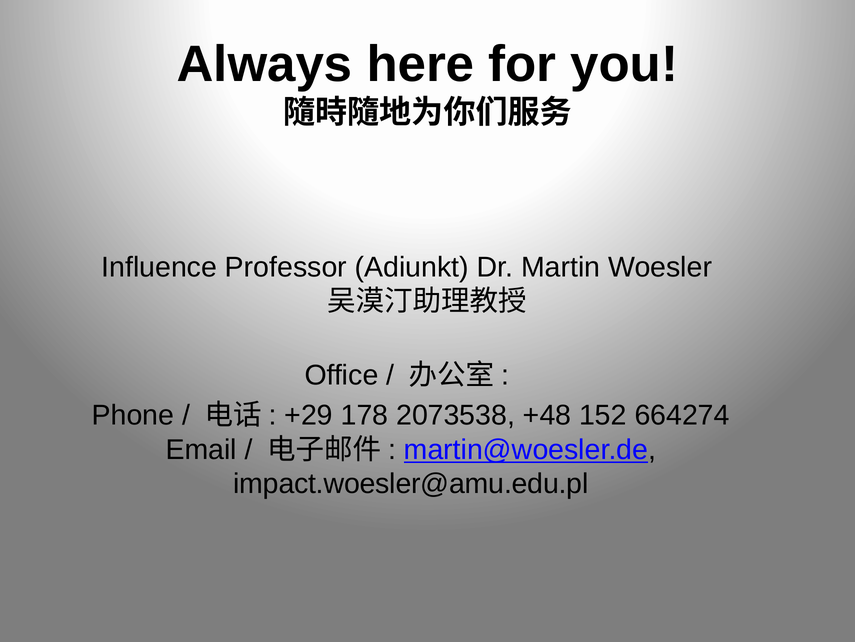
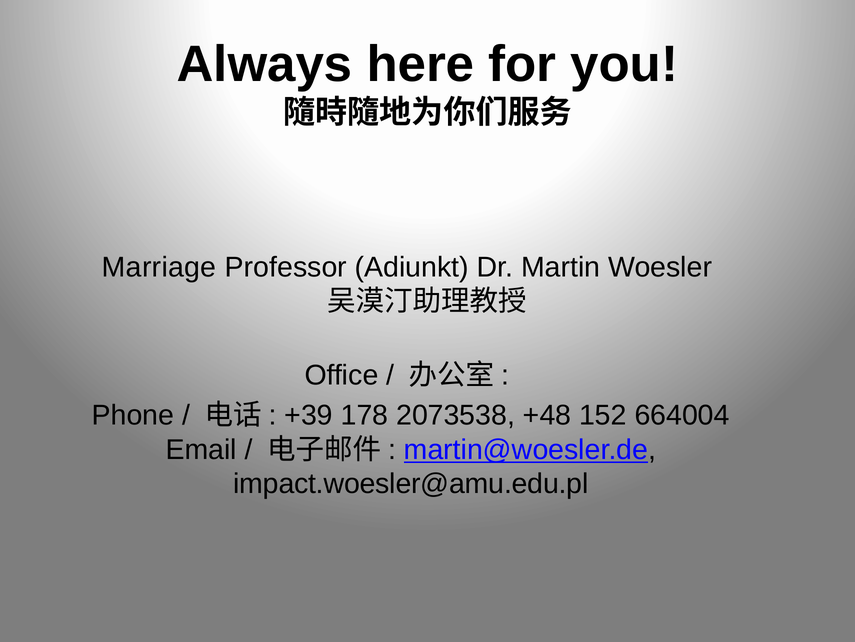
Influence: Influence -> Marriage (159, 267)
+29: +29 -> +39 (309, 415)
664274: 664274 -> 664004 (682, 415)
